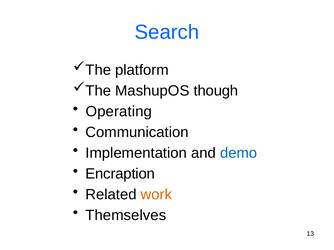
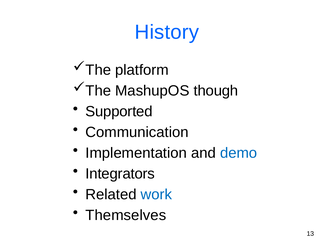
Search: Search -> History (167, 32)
Operating: Operating -> Supported (119, 112)
Encraption: Encraption -> Integrators (120, 174)
work colour: orange -> blue (156, 195)
